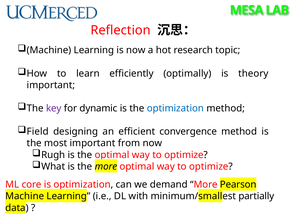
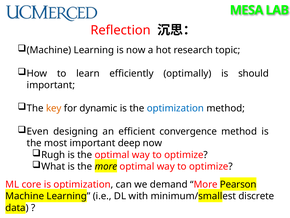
theory: theory -> should (253, 73)
key colour: purple -> orange (54, 108)
Field: Field -> Even (38, 131)
from: from -> deep (129, 143)
partially: partially -> discrete (256, 196)
